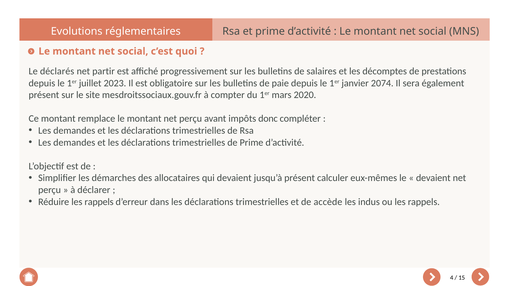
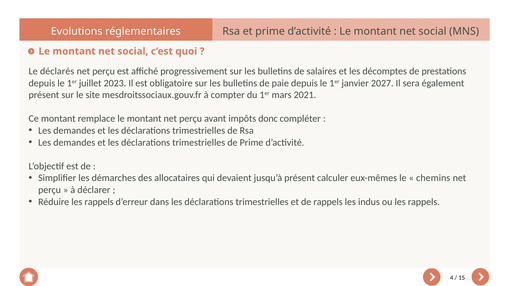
partir: partir -> perçu (104, 71)
2074: 2074 -> 2027 (382, 83)
2020: 2020 -> 2021 (305, 95)
devaient: devaient -> chemins (433, 178)
de accède: accède -> rappels (328, 202)
